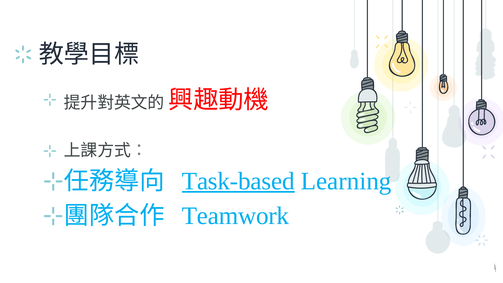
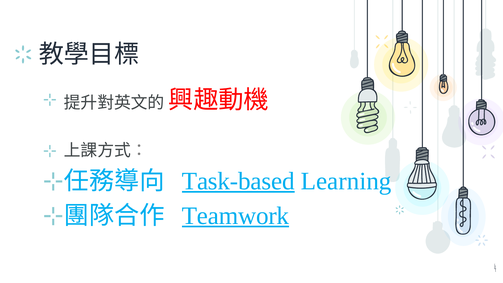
Teamwork underline: none -> present (236, 216)
